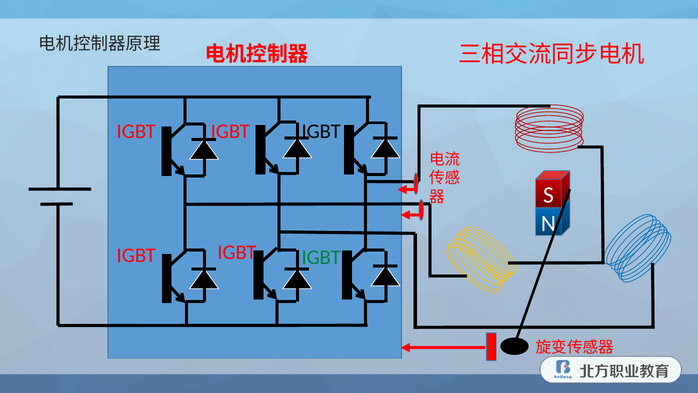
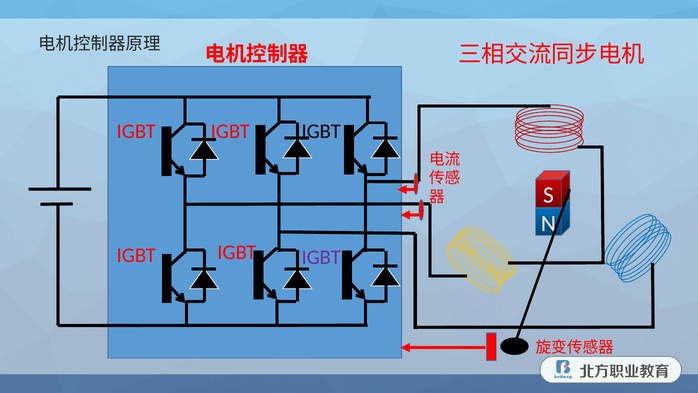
IGBT colour: green -> purple (321, 257)
